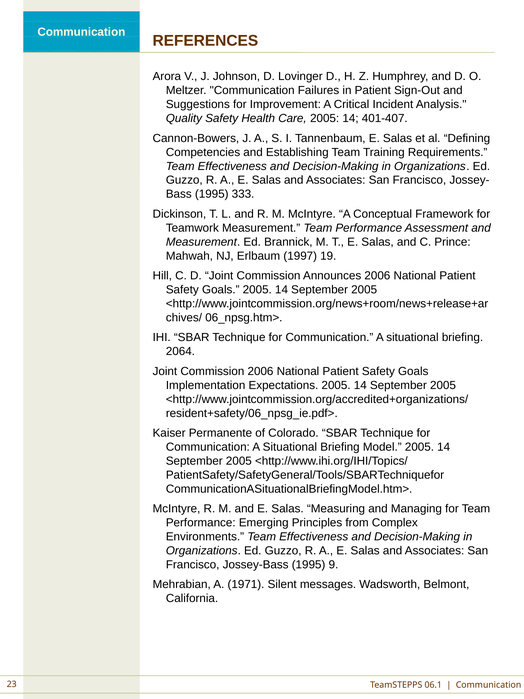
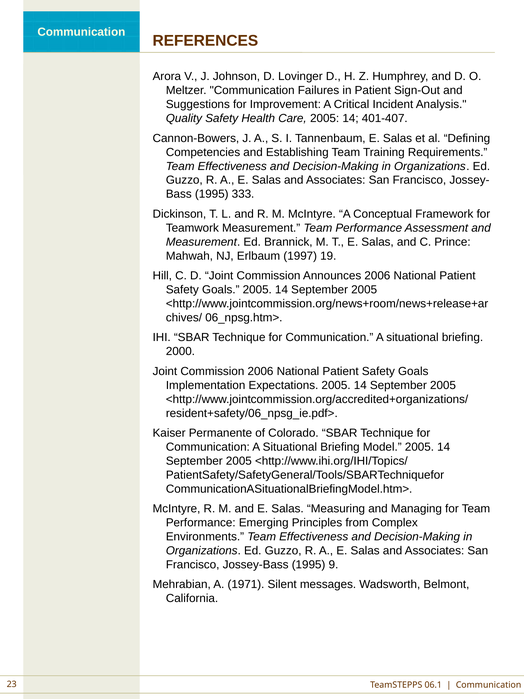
2064: 2064 -> 2000 (180, 351)
